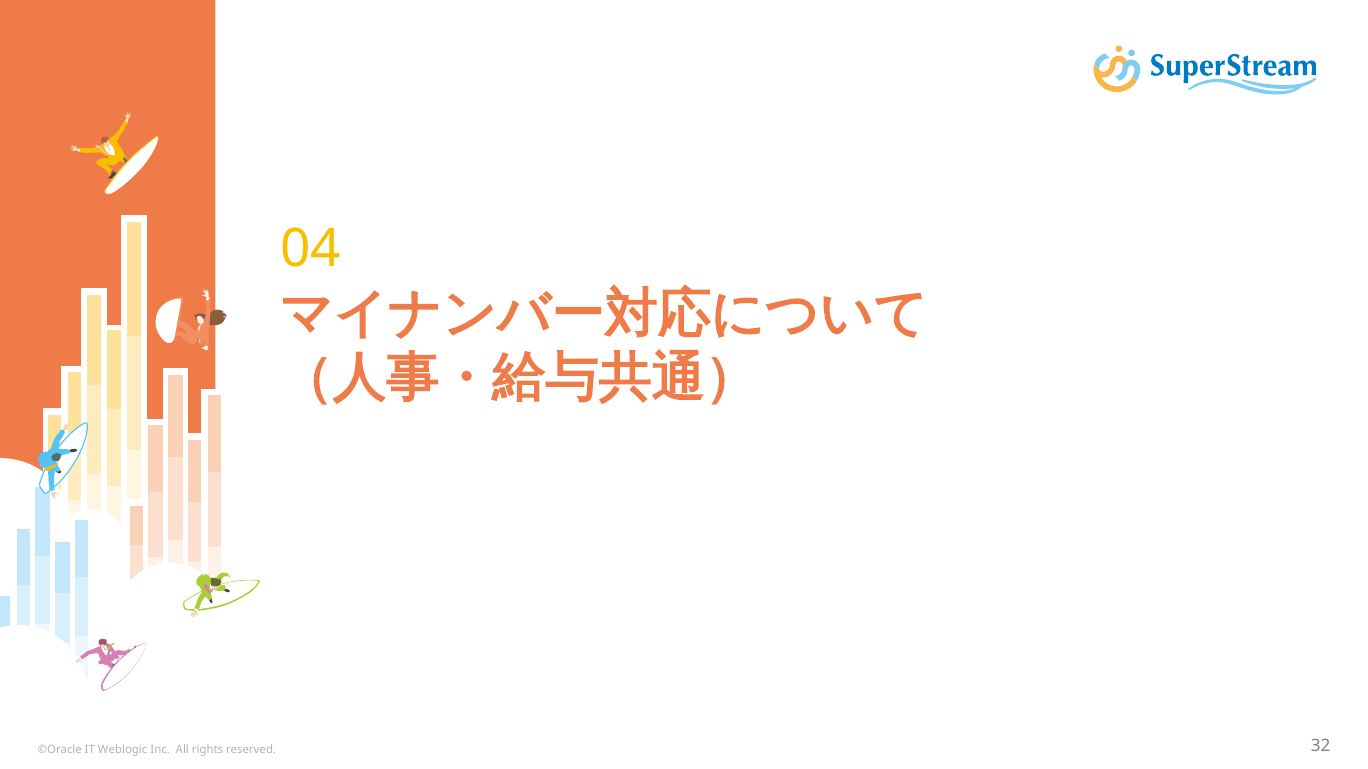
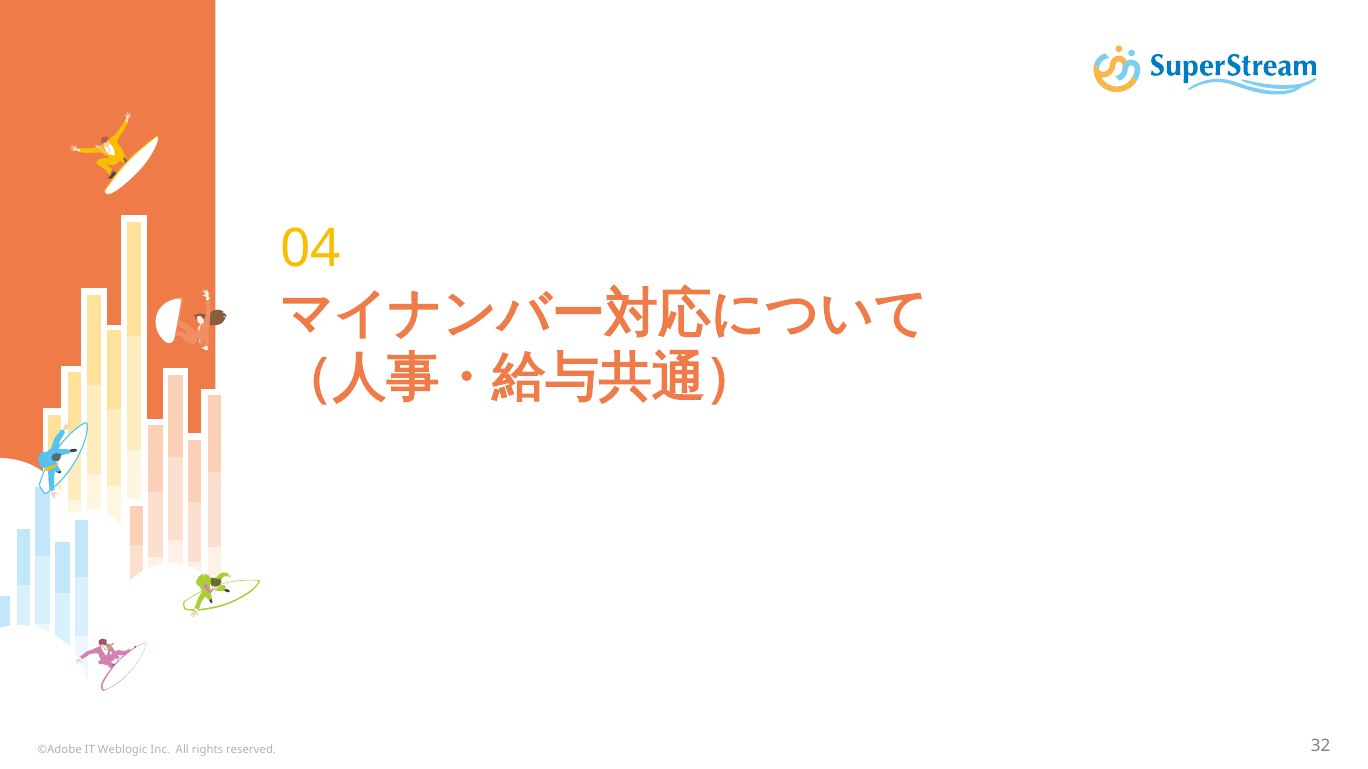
©Oracle: ©Oracle -> ©Adobe (60, 750)
